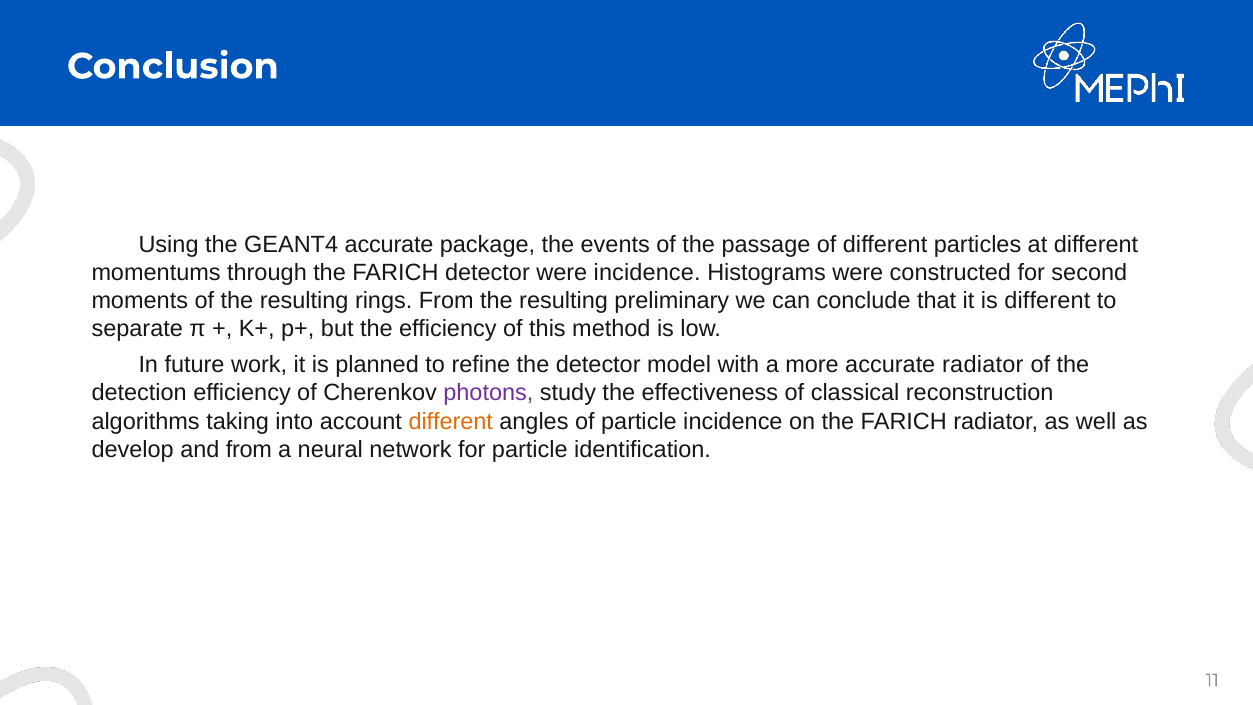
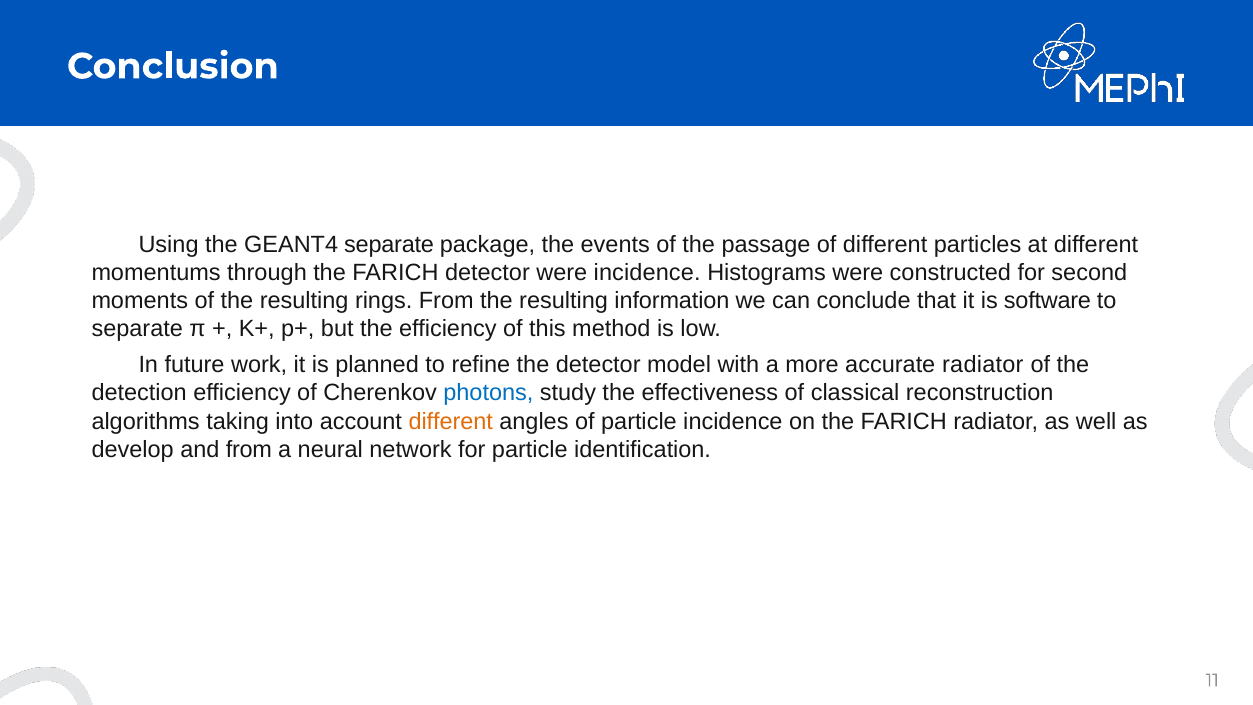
GEANT4 accurate: accurate -> separate (389, 244)
preliminary: preliminary -> information (672, 301)
is different: different -> software (1047, 301)
photons colour: purple -> blue (488, 393)
